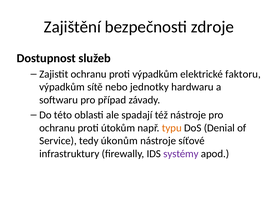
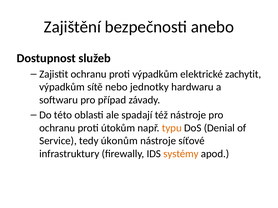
zdroje: zdroje -> anebo (212, 27)
faktoru: faktoru -> zachytit (243, 74)
systémy colour: purple -> orange (181, 154)
